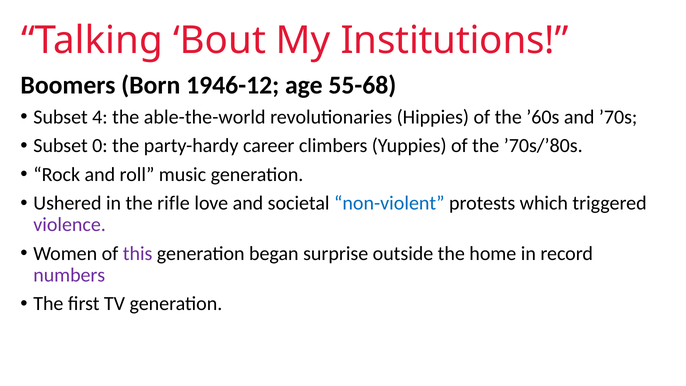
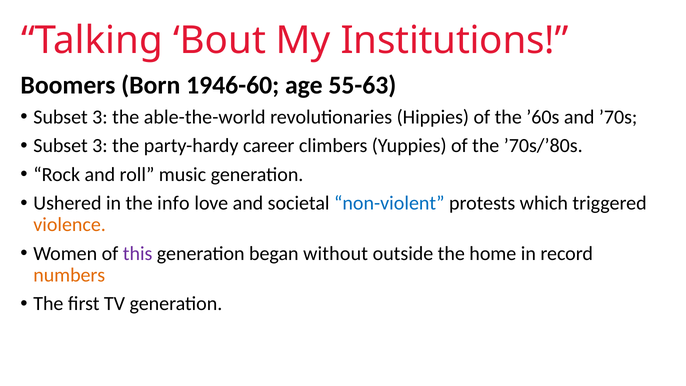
1946-12: 1946-12 -> 1946-60 (233, 85)
55-68: 55-68 -> 55-63 (362, 85)
4: 4 -> 3 (100, 117)
0: 0 -> 3 (100, 146)
rifle: rifle -> info (173, 203)
violence colour: purple -> orange (70, 225)
surprise: surprise -> without (336, 253)
numbers colour: purple -> orange (69, 275)
